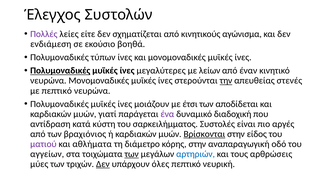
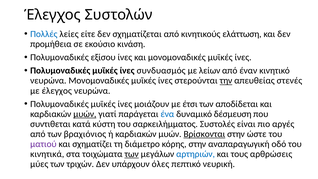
Πολλές colour: purple -> blue (44, 34)
αγώνισμα: αγώνισμα -> ελάττωση (242, 34)
ενδιάμεση: ενδιάμεση -> προμήθεια (51, 44)
βοηθά: βοηθά -> κινάση (131, 44)
τύπων: τύπων -> εξίσου (103, 57)
Πολυμοναδικές underline: present -> none (60, 71)
μεγαλύτερες: μεγαλύτερες -> συνδυασμός (161, 71)
με πεπτικό: πεπτικό -> έλεγχος (57, 91)
μυών underline: none -> present (85, 114)
ένα colour: purple -> blue (167, 114)
διαδοχική: διαδοχική -> δέσμευση (233, 114)
αντίδραση: αντίδραση -> συντιθεται (50, 124)
είδος: είδος -> ώστε (257, 134)
αθλήματα: αθλήματα -> σχηματίζει (92, 144)
αγγείων: αγγείων -> κινητικά (47, 154)
Δεν underline: present -> none (103, 164)
